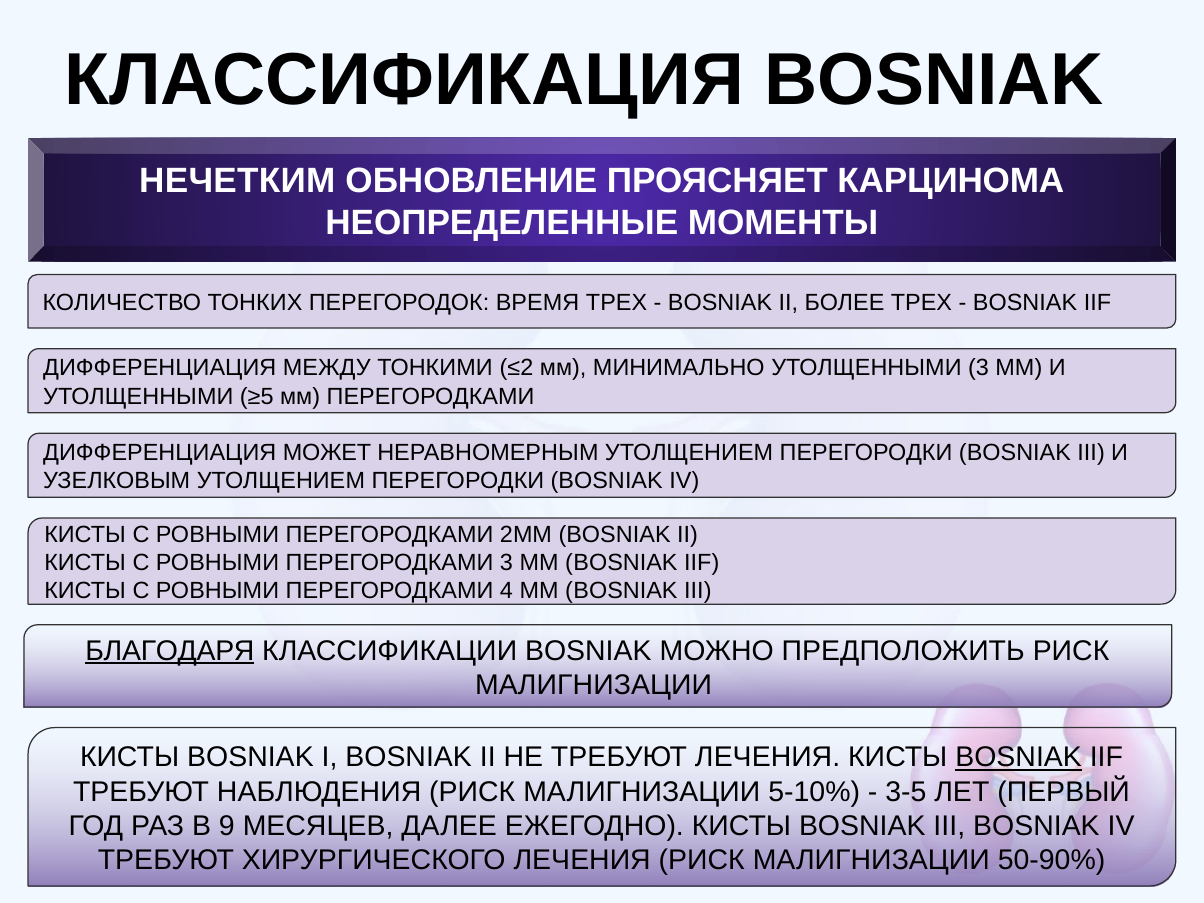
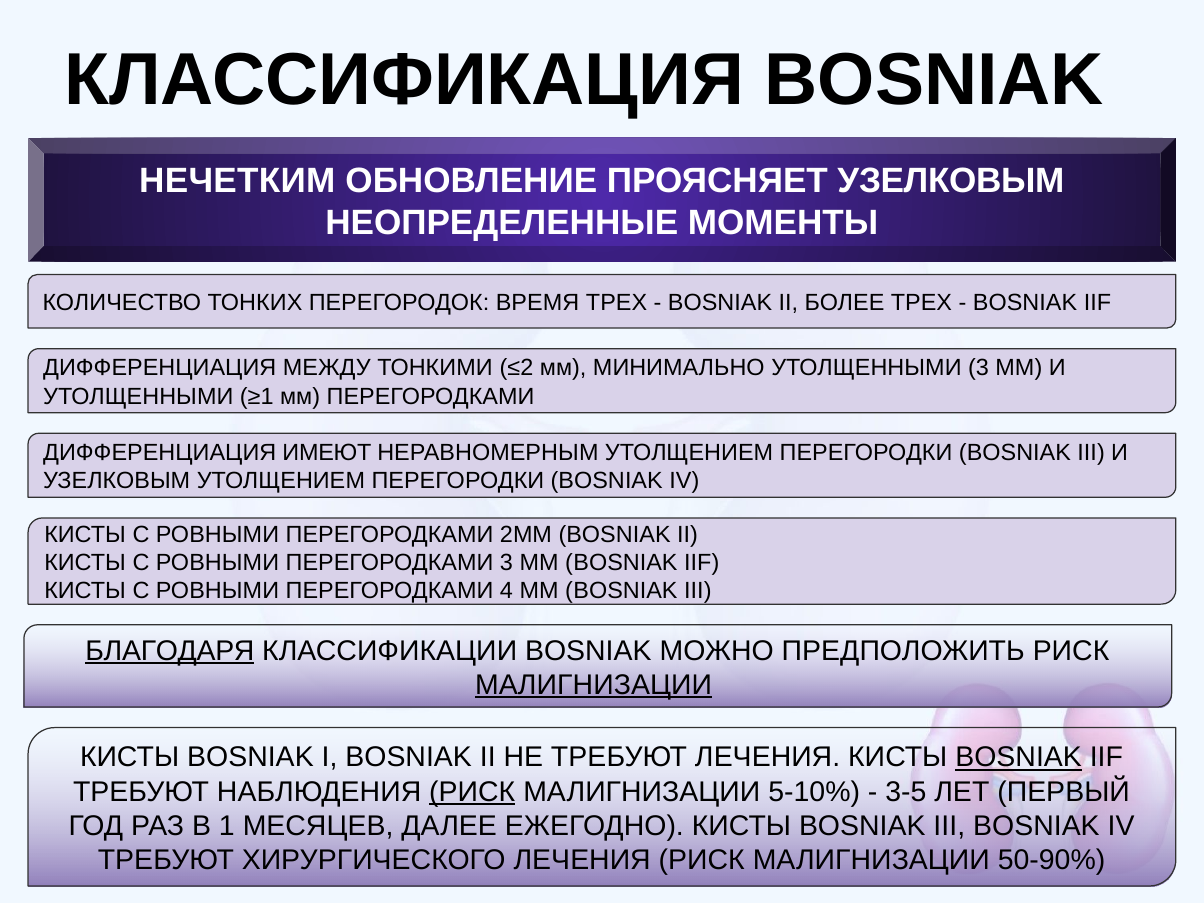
ПРОЯСНЯЕТ КАРЦИНОМА: КАРЦИНОМА -> УЗЕЛКОВЫМ (951, 181)
≥5: ≥5 -> ≥1 (257, 396)
МОЖЕТ: МОЖЕТ -> ИМЕЮТ (327, 453)
МАЛИГНИЗАЦИИ underline: none -> present (594, 685)
РИСК underline: none -> present (472, 792)
9: 9 -> 1 (227, 826)
